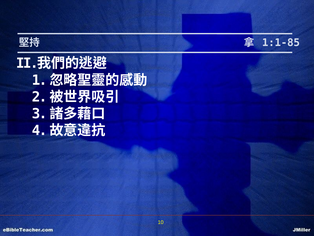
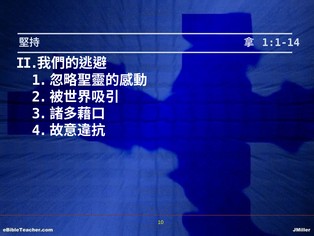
1:1-85: 1:1-85 -> 1:1-14 (281, 43)
